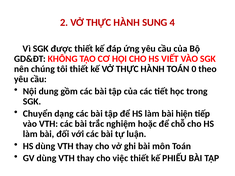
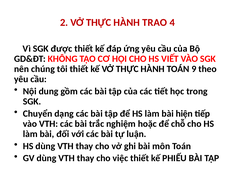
SUNG: SUNG -> TRAO (155, 22)
0: 0 -> 9 (194, 69)
